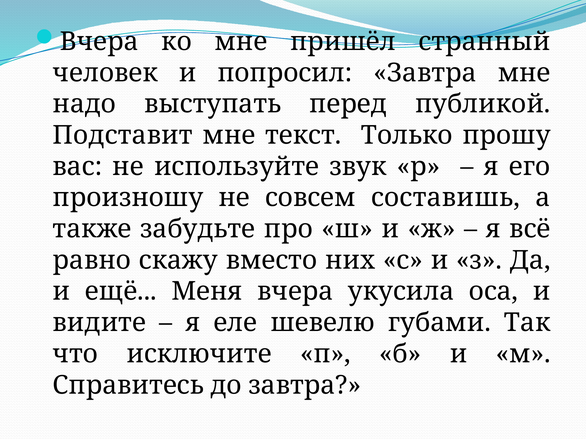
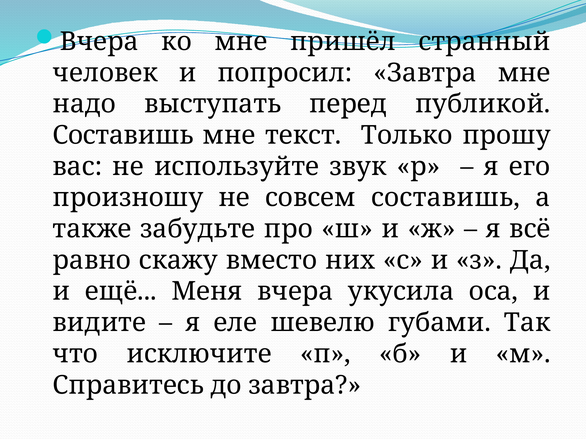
Подставит: Подставит -> Составишь (123, 135)
